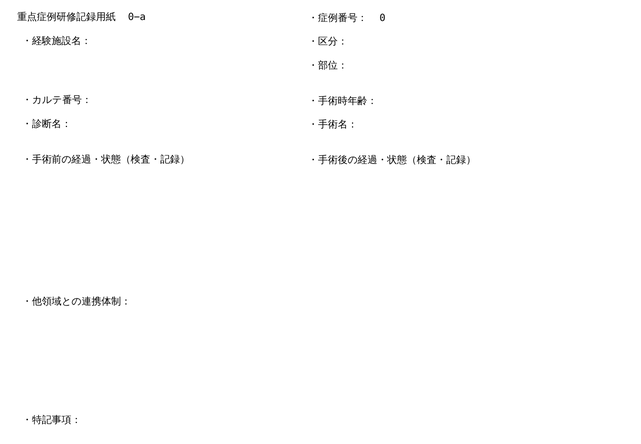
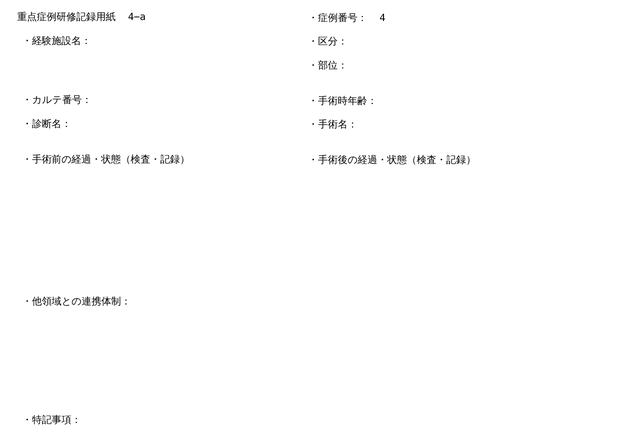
0−a: 0−a -> 4−a (137, 17)
0: 0 -> 4 (383, 18)
